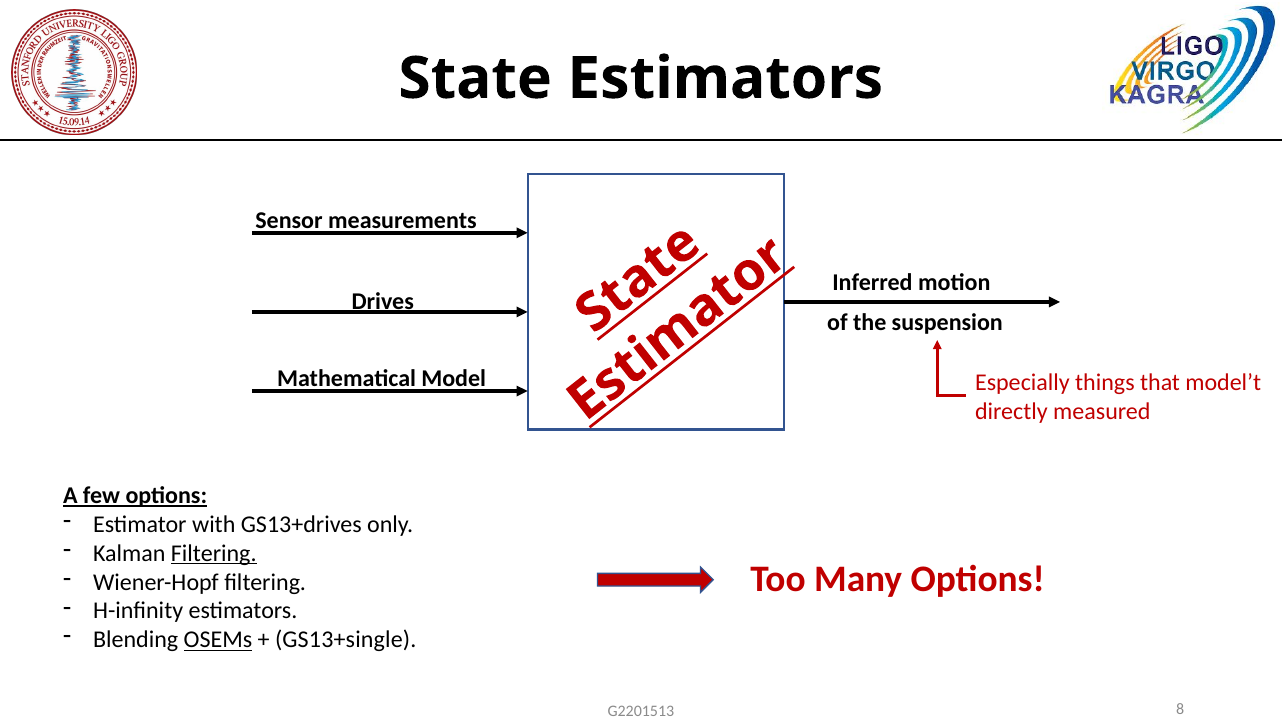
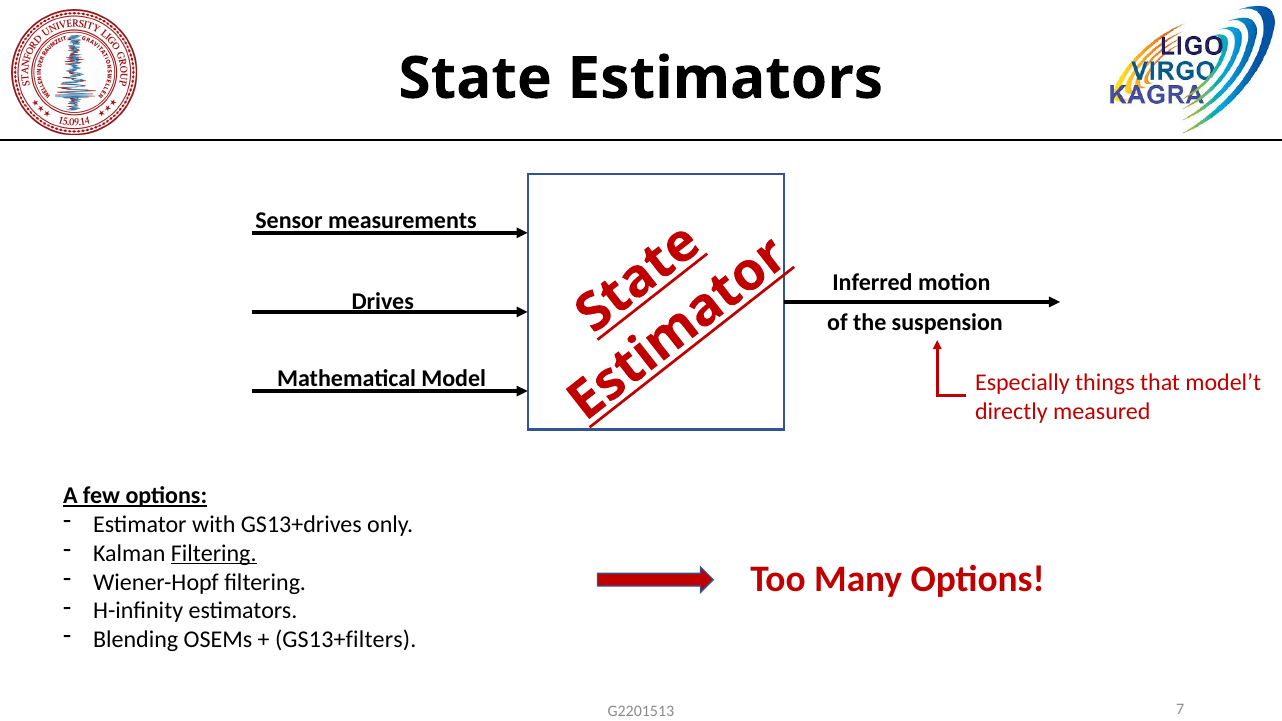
OSEMs underline: present -> none (218, 640)
GS13+single: GS13+single -> GS13+filters (346, 640)
8: 8 -> 7 (1180, 710)
